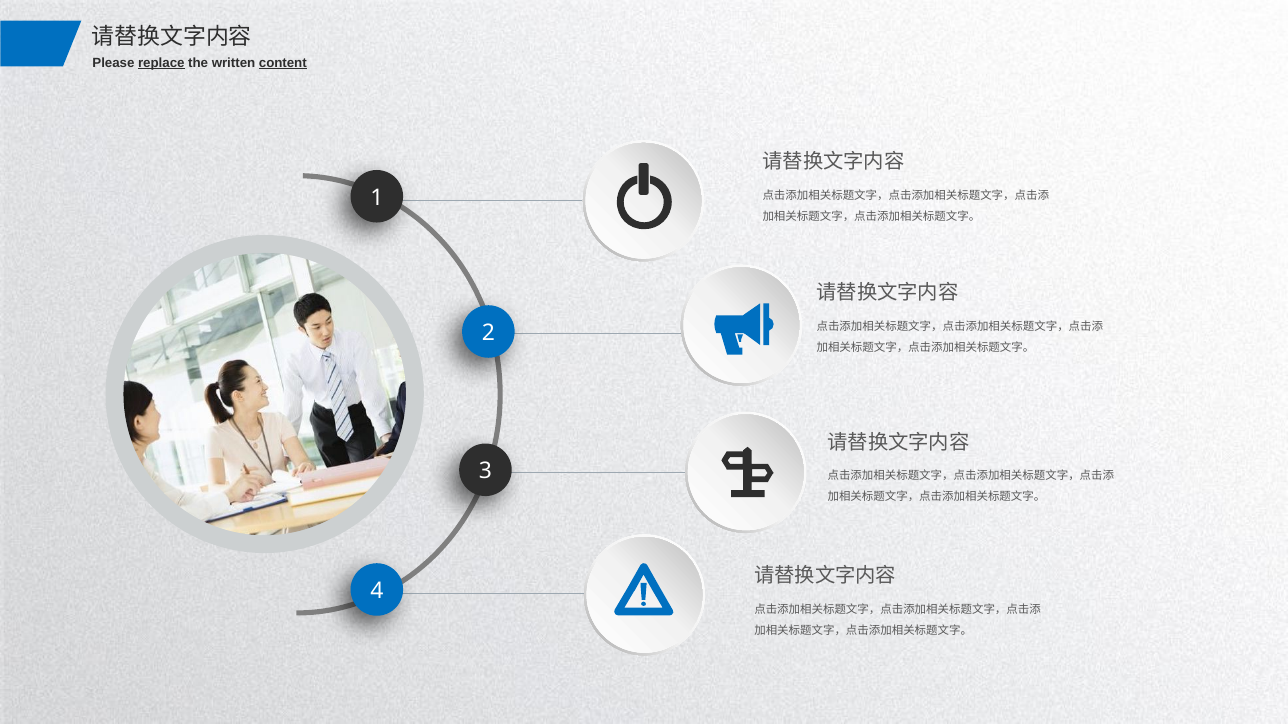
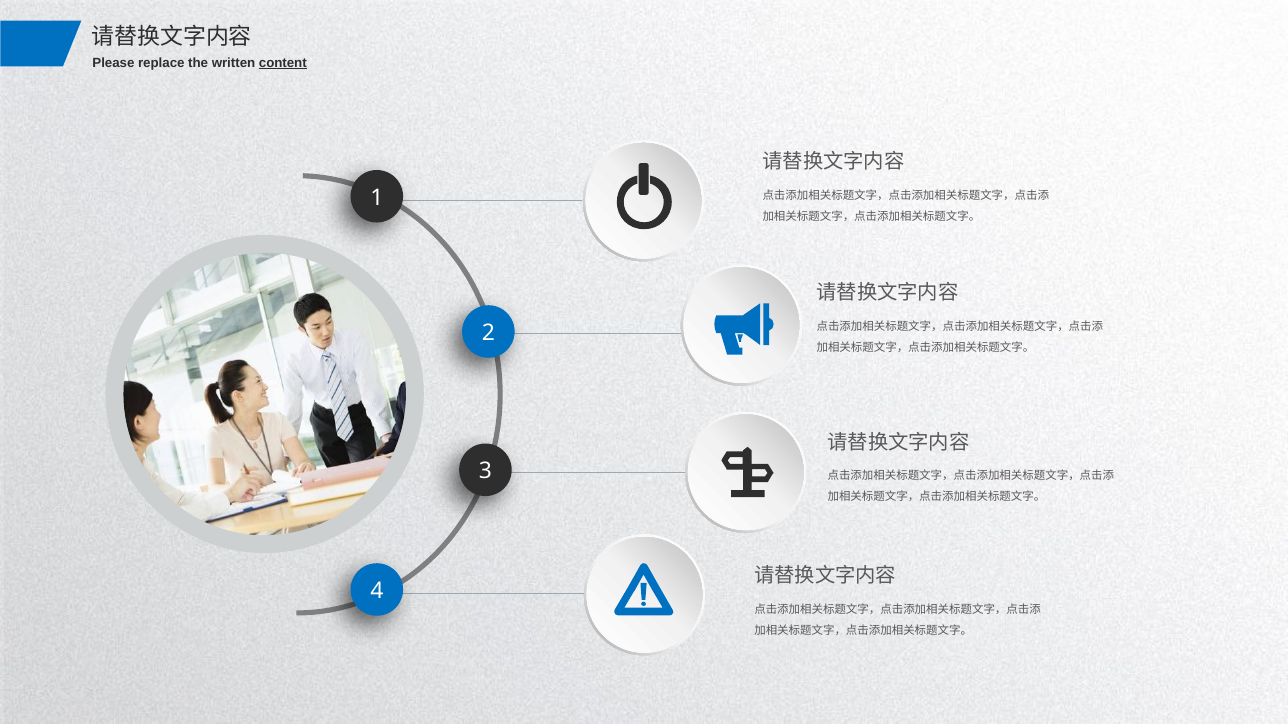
replace underline: present -> none (161, 63)
